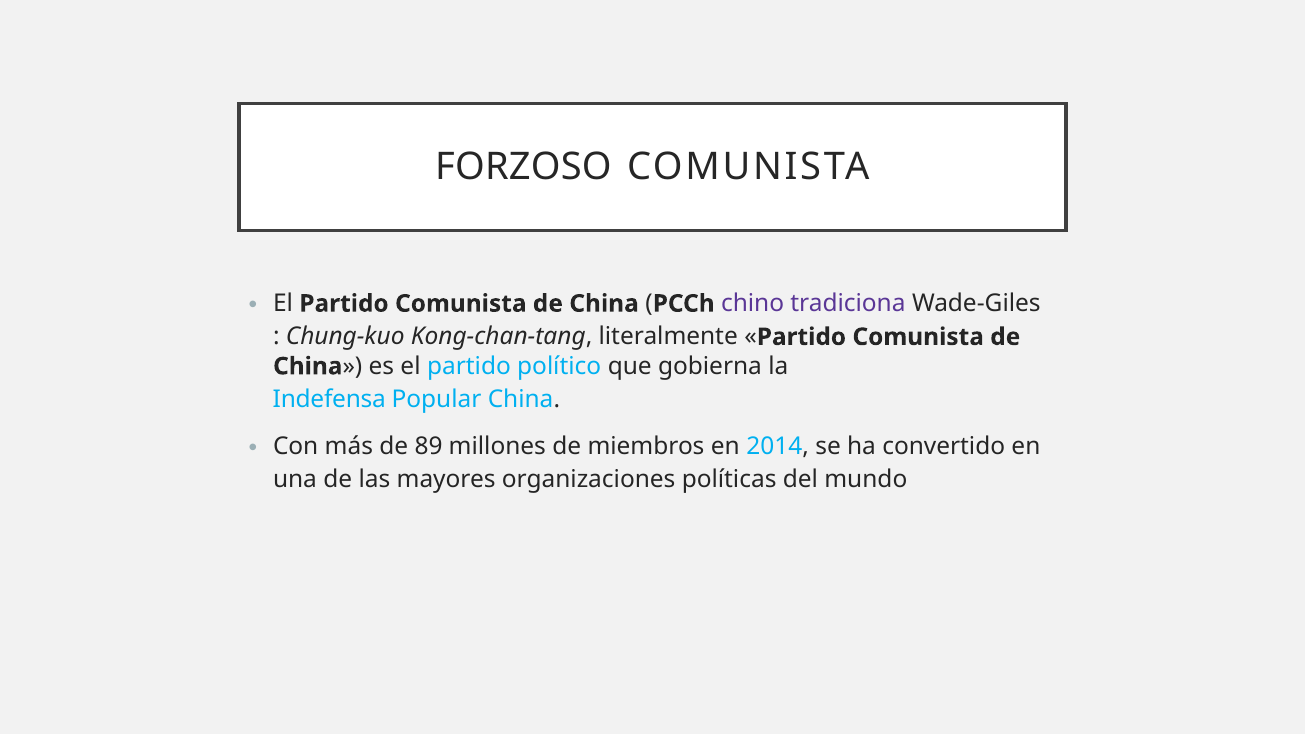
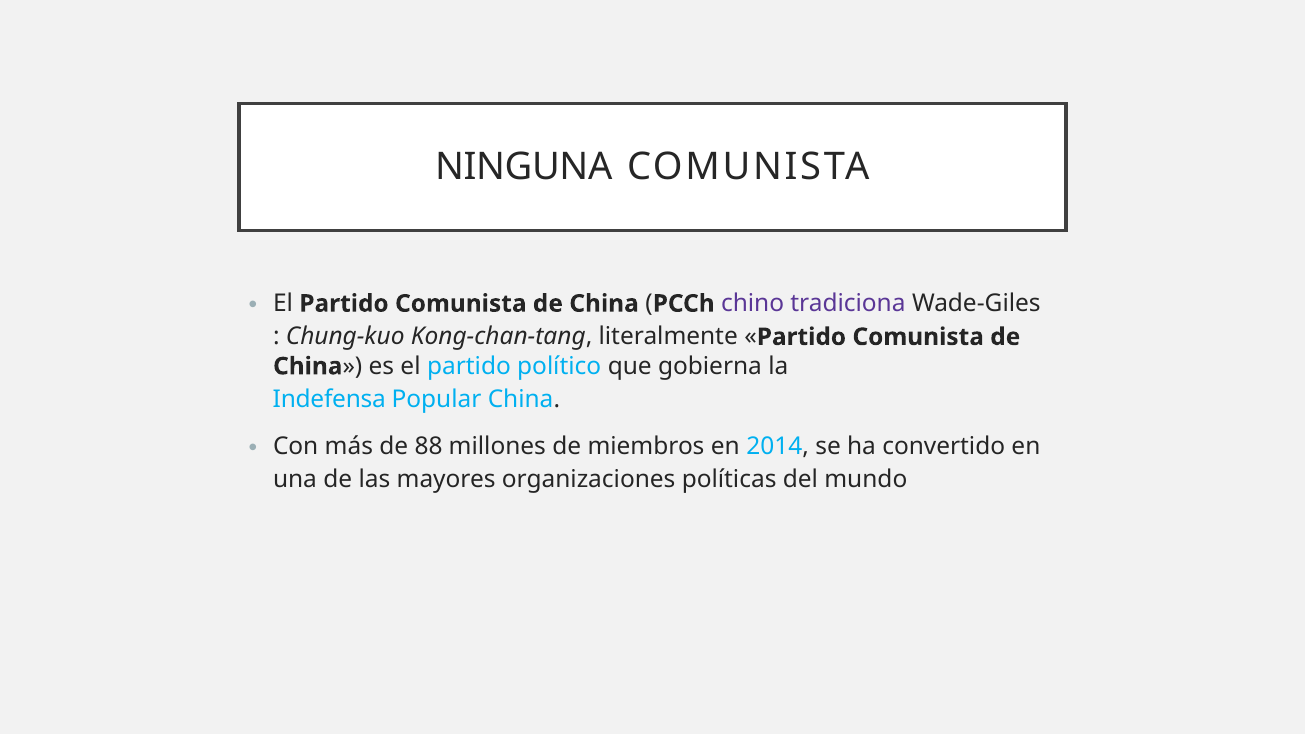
FORZOSO: FORZOSO -> NINGUNA (524, 167)
89: 89 -> 88 (429, 446)
